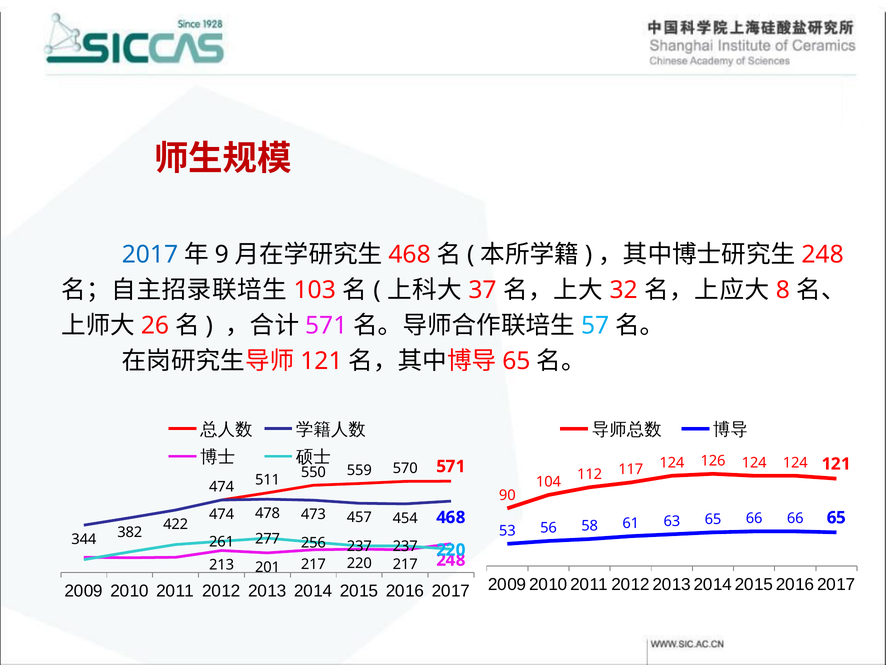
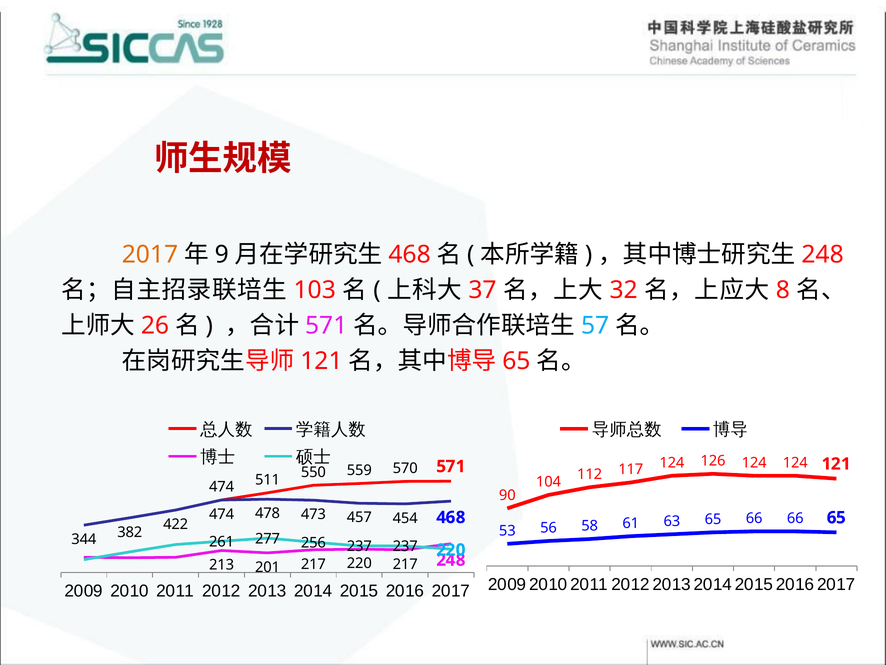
2017 colour: blue -> orange (150, 254)
